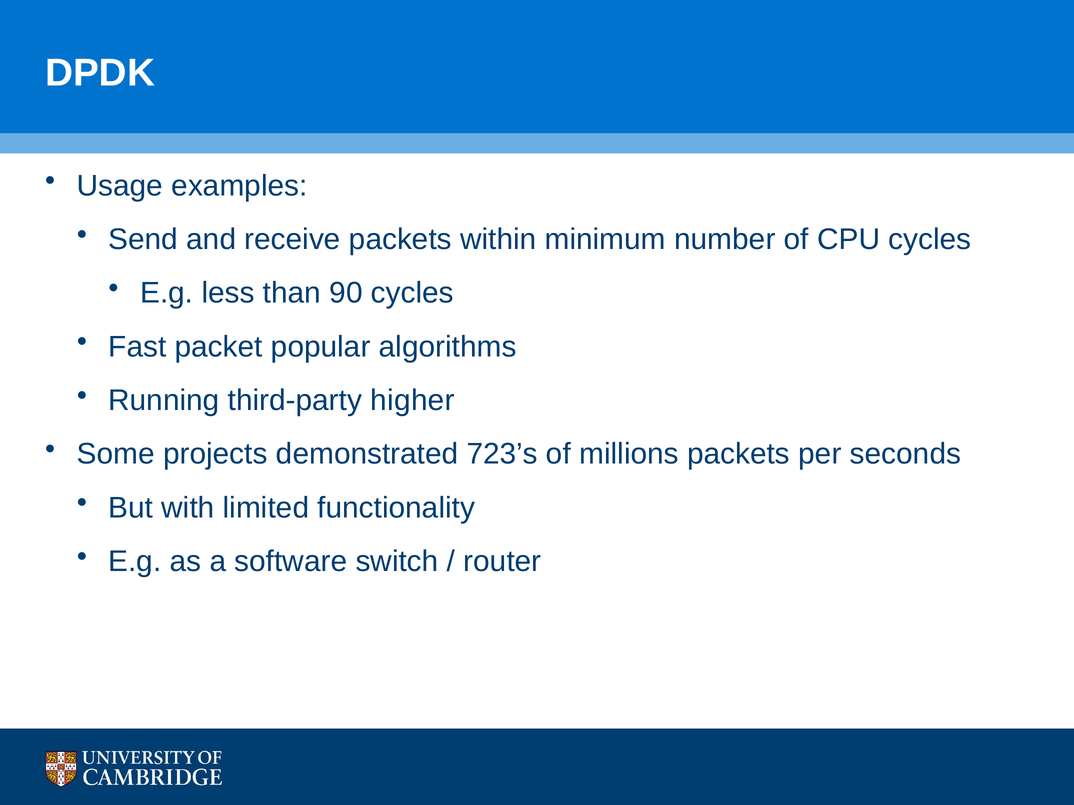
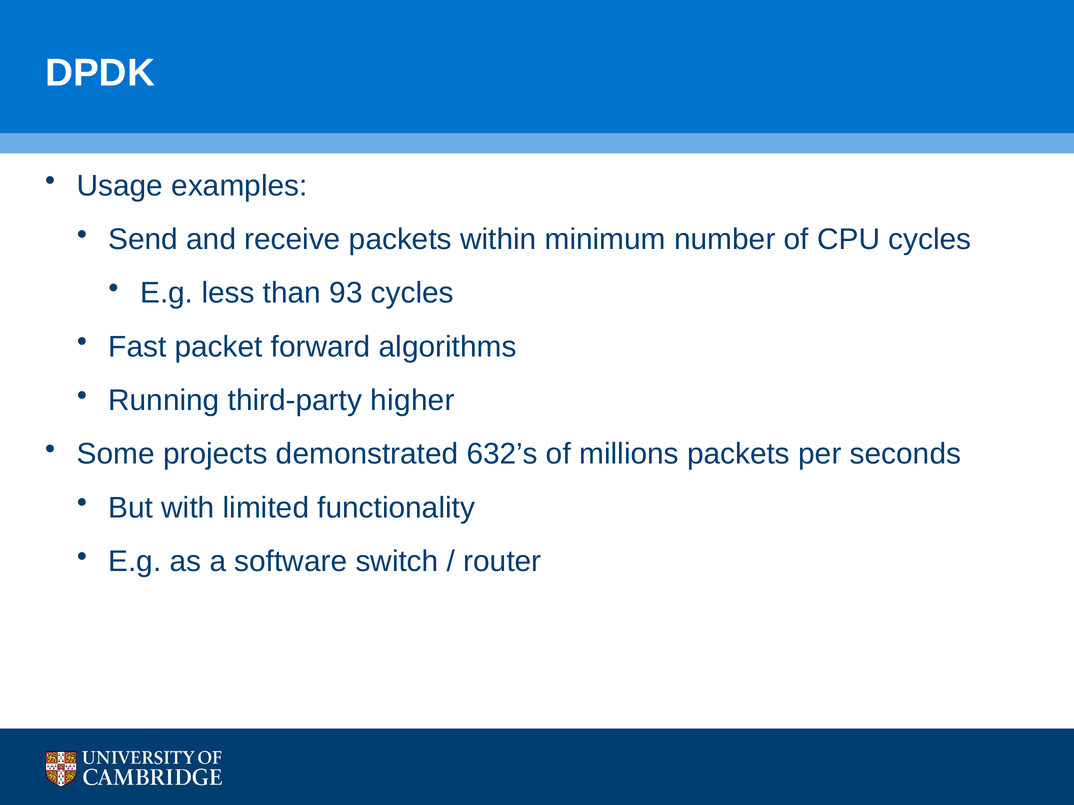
90: 90 -> 93 (346, 293)
popular: popular -> forward (321, 347)
723’s: 723’s -> 632’s (502, 454)
